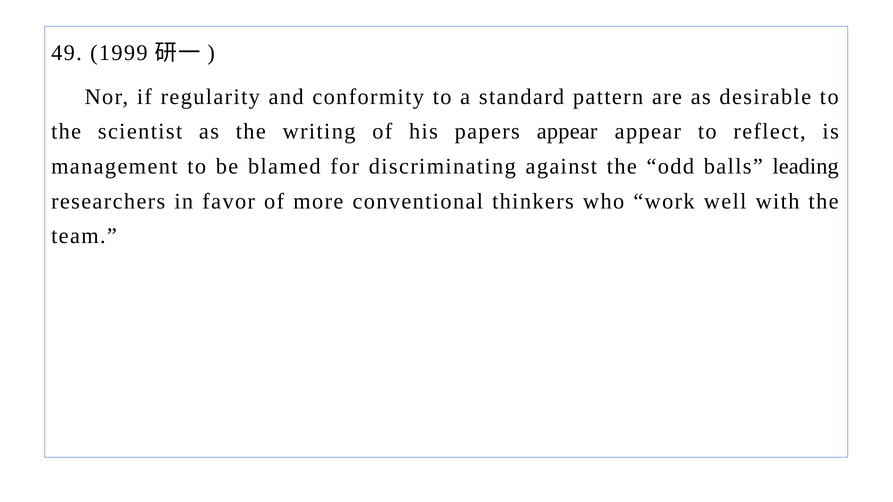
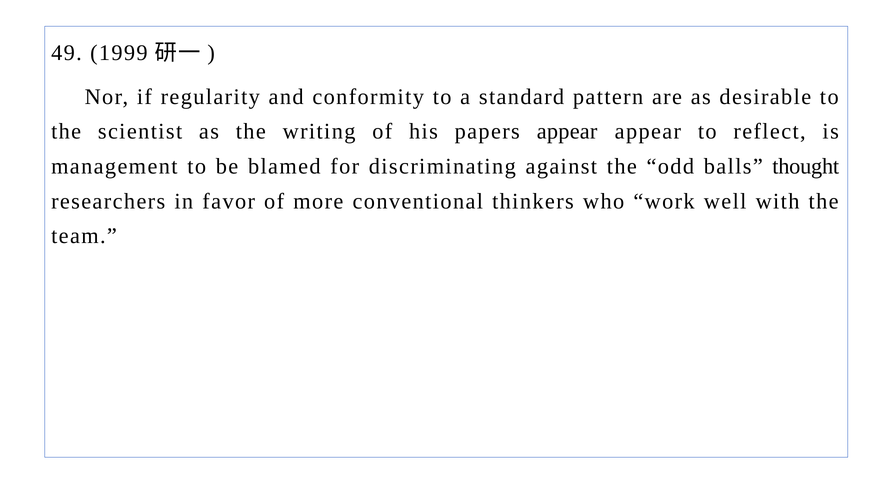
leading: leading -> thought (806, 167)
